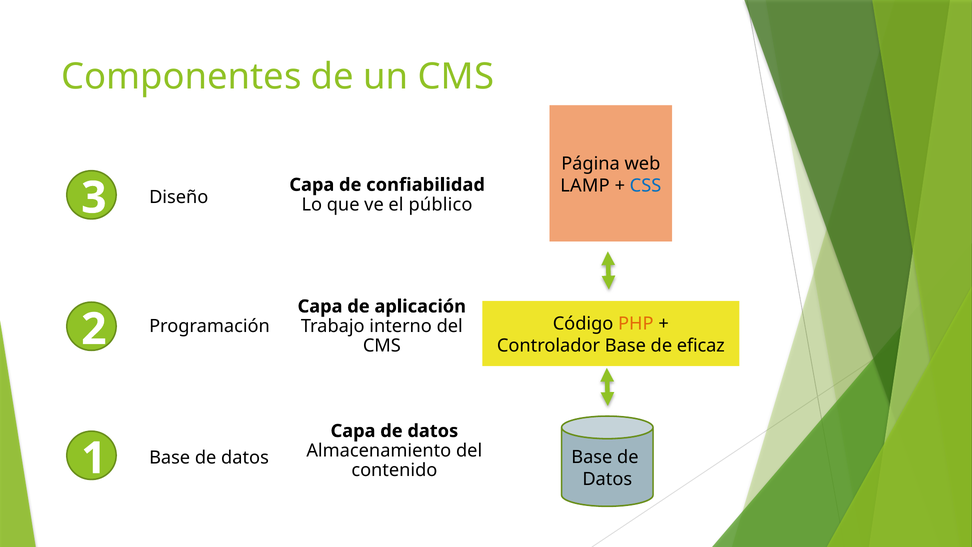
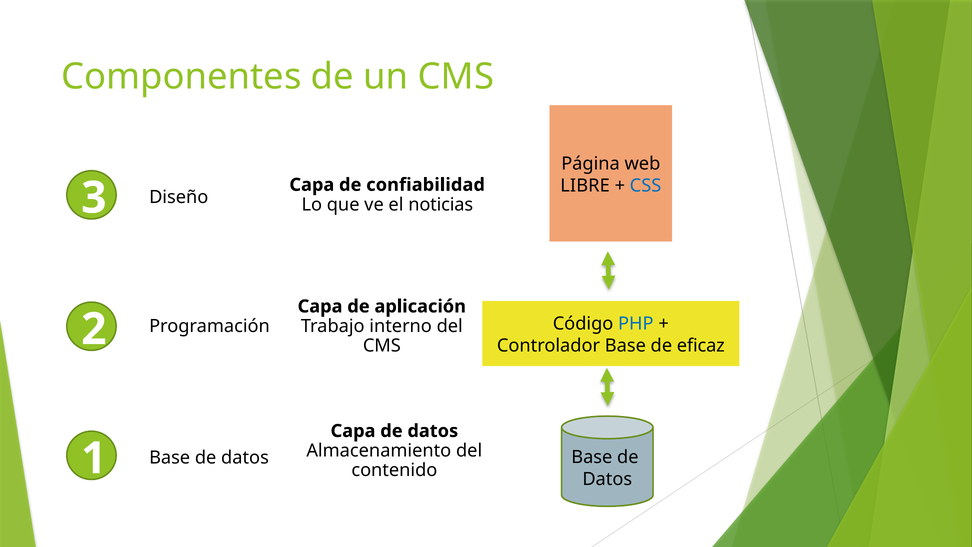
LAMP: LAMP -> LIBRE (585, 185)
público: público -> noticias (441, 204)
PHP colour: orange -> blue (636, 324)
